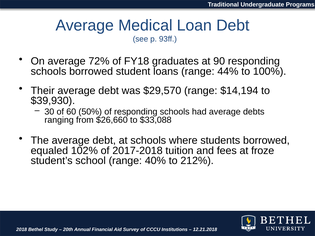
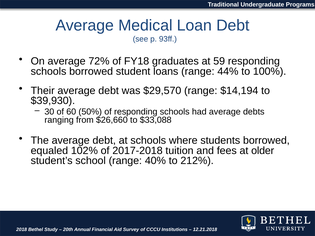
90: 90 -> 59 (219, 61)
froze: froze -> older (263, 151)
